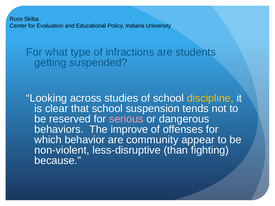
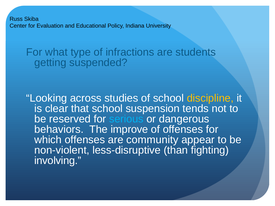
serious colour: pink -> light blue (126, 119)
which behavior: behavior -> offenses (85, 140)
because: because -> involving (58, 161)
